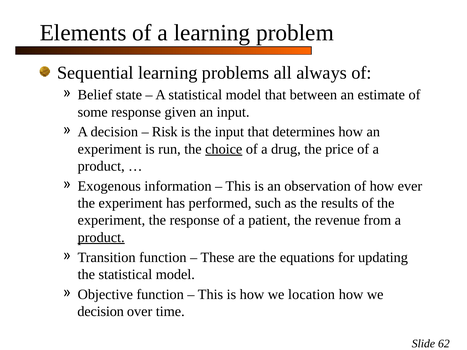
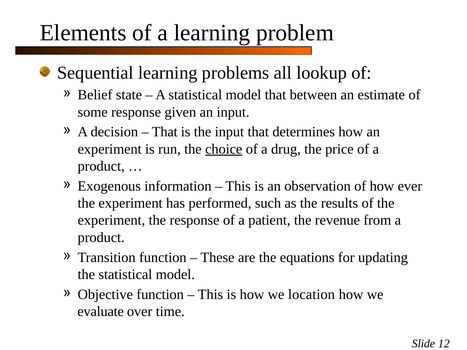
always: always -> lookup (322, 73)
Risk: Risk -> That (165, 132)
product underline: present -> none (101, 238)
decision: decision -> evaluate (101, 312)
62: 62 -> 12 (444, 344)
